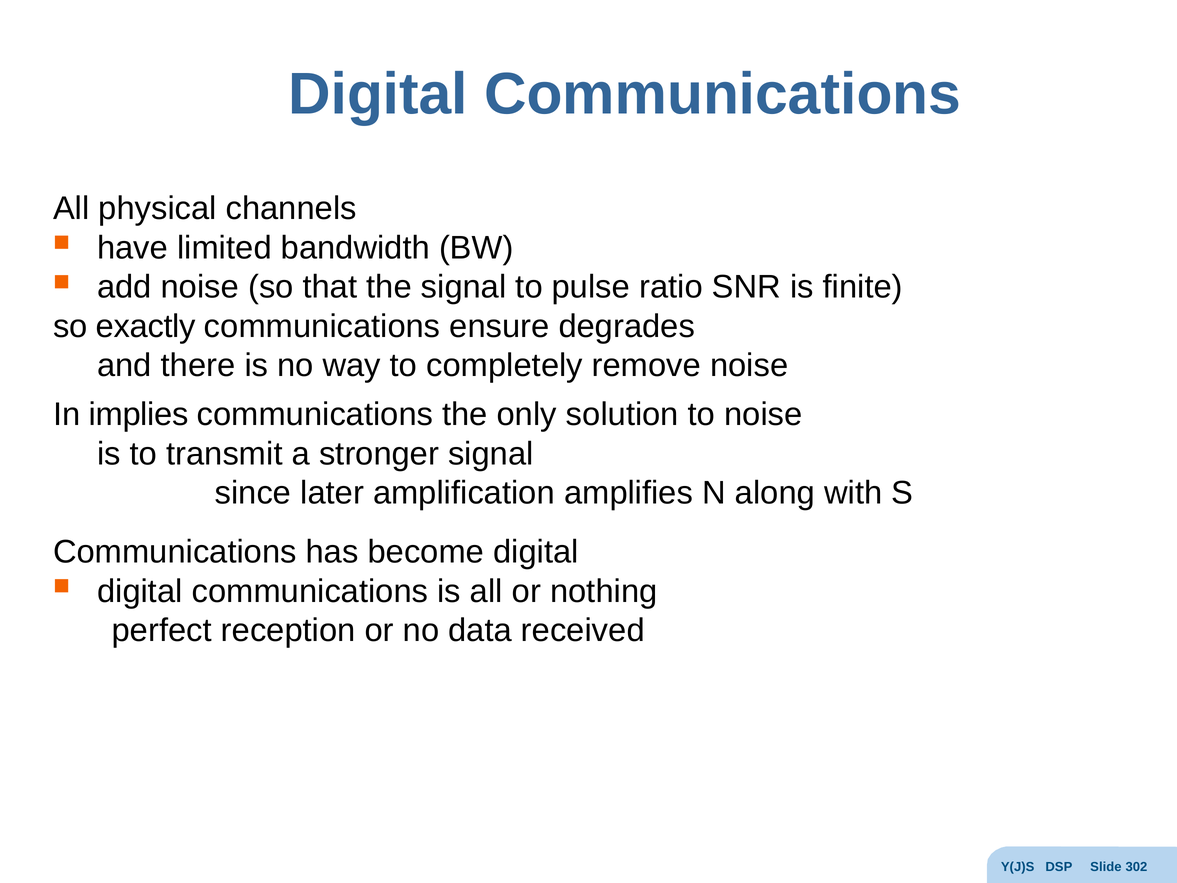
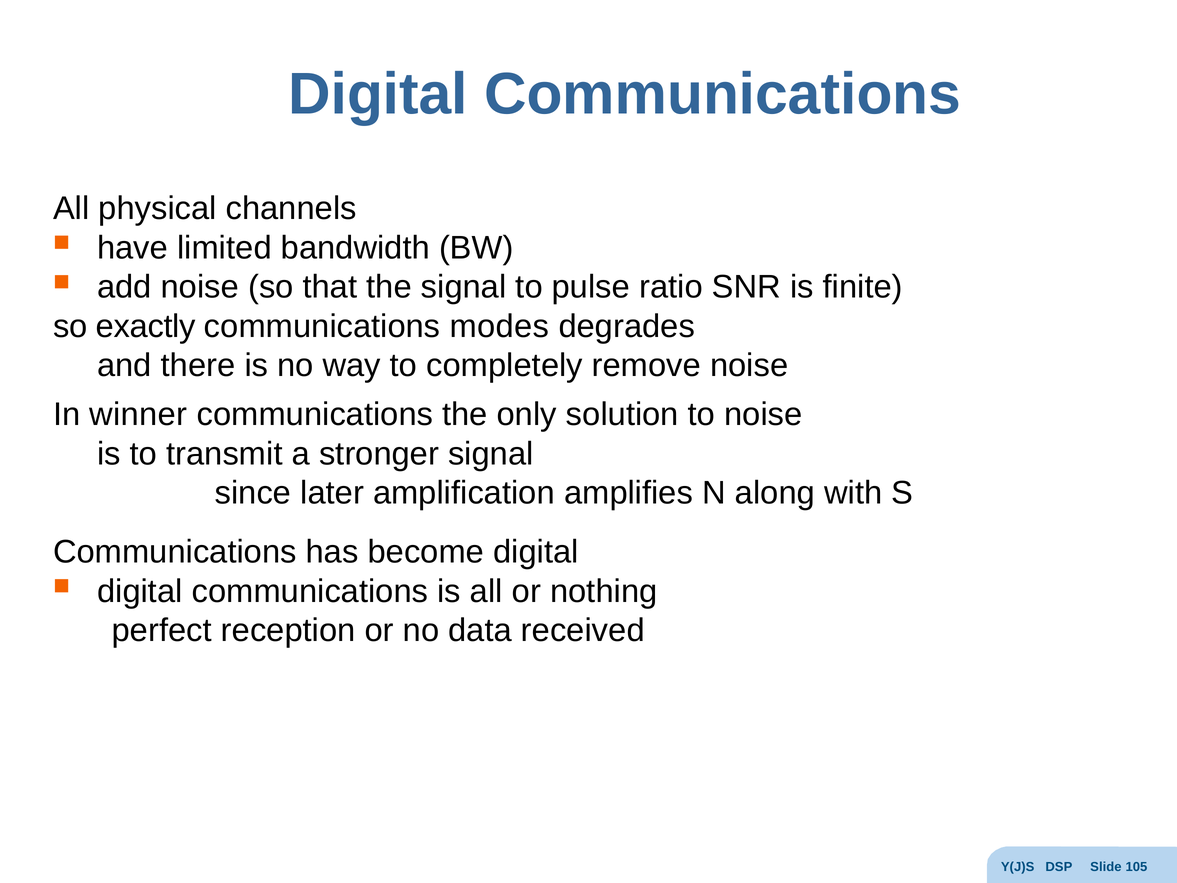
ensure: ensure -> modes (499, 326)
implies: implies -> winner (138, 414)
302: 302 -> 105 (1136, 867)
